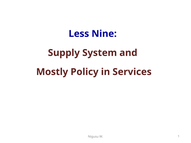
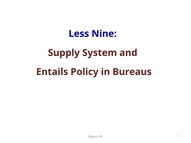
Mostly: Mostly -> Entails (52, 72)
Services: Services -> Bureaus (132, 72)
